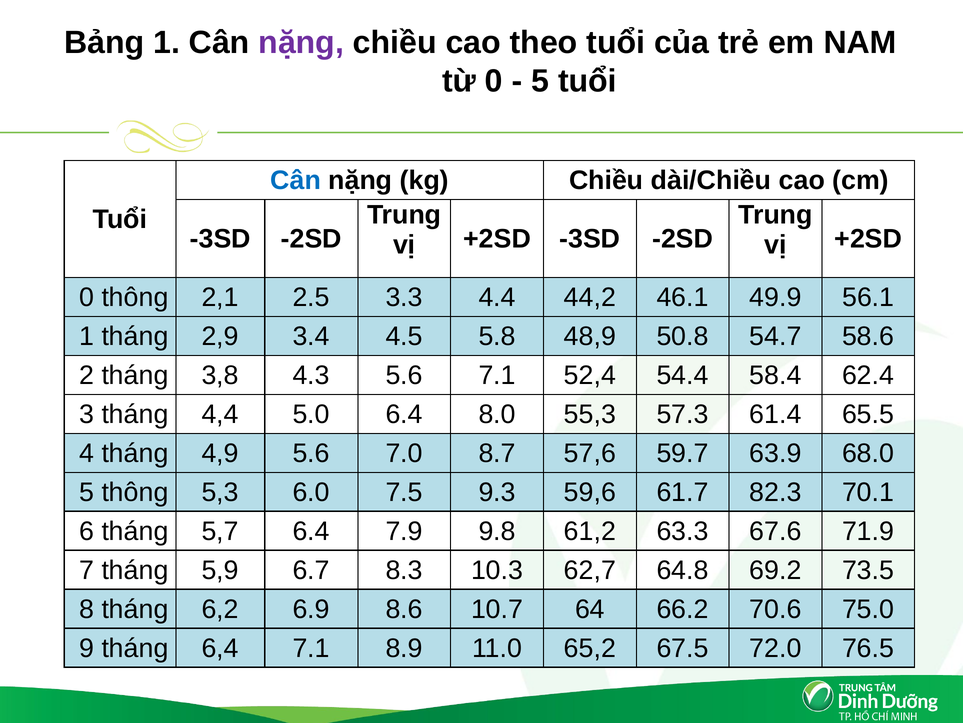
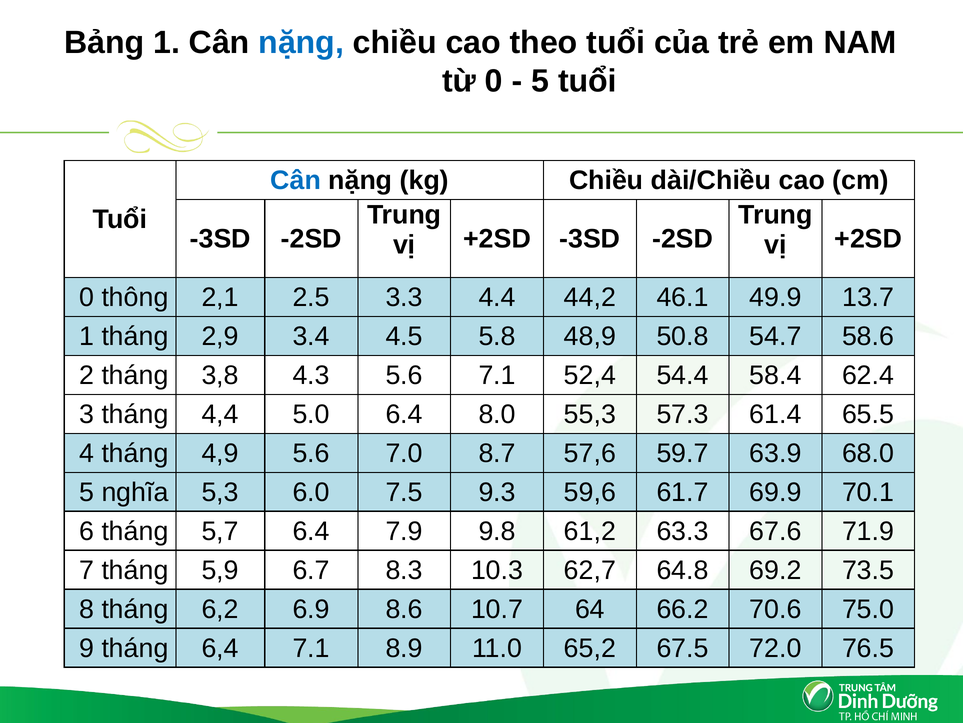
nặng colour: purple -> blue (301, 43)
56.1: 56.1 -> 13.7 (868, 297)
5 thông: thông -> nghĩa (135, 492)
82.3: 82.3 -> 69.9 (775, 492)
